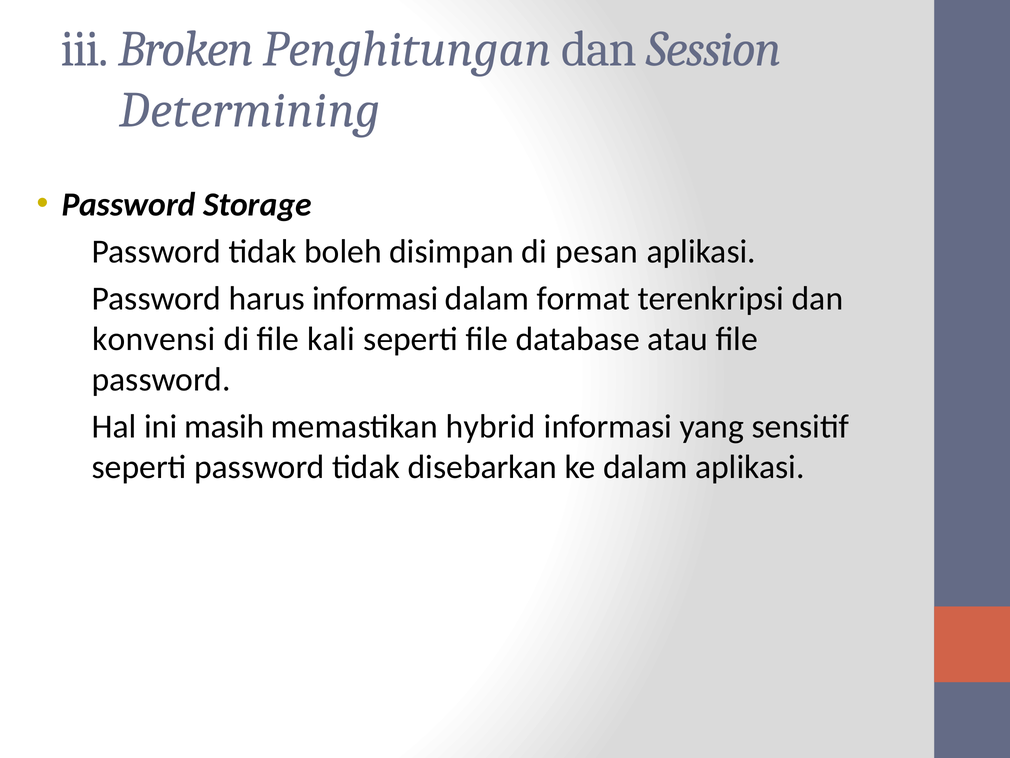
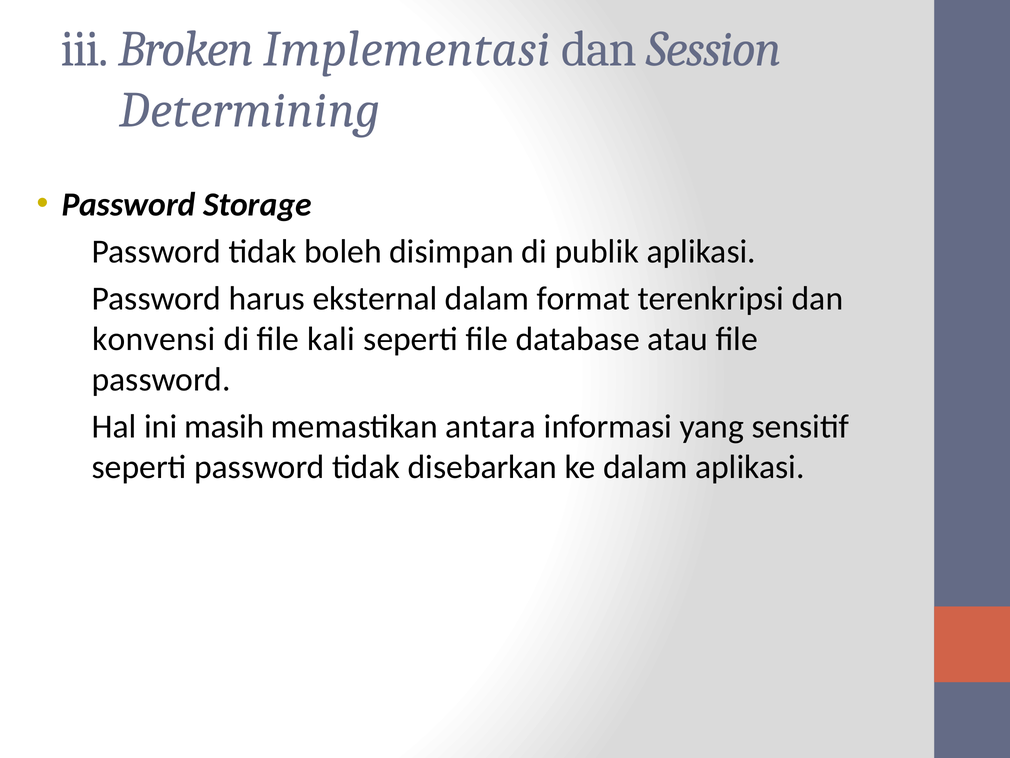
Penghitungan: Penghitungan -> Implementasi (407, 49)
pesan: pesan -> publik (597, 251)
harus informasi: informasi -> eksternal (375, 299)
hybrid: hybrid -> antara (491, 427)
